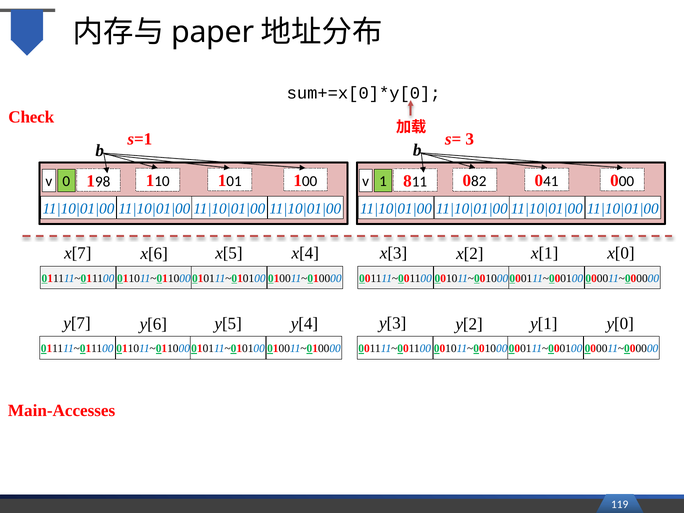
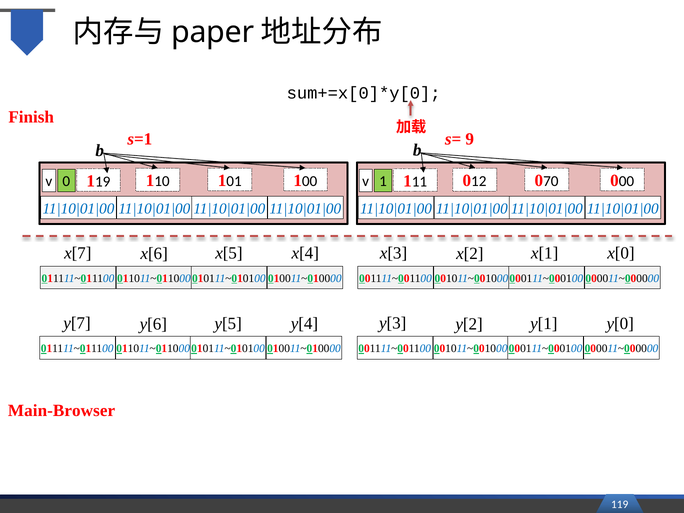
Check: Check -> Finish (31, 117)
3: 3 -> 9 (470, 139)
41: 41 -> 70 (551, 181)
98: 98 -> 19 (103, 182)
8: 8 -> 1 (407, 181)
82: 82 -> 12 (479, 181)
Main-Accesses: Main-Accesses -> Main-Browser (62, 411)
